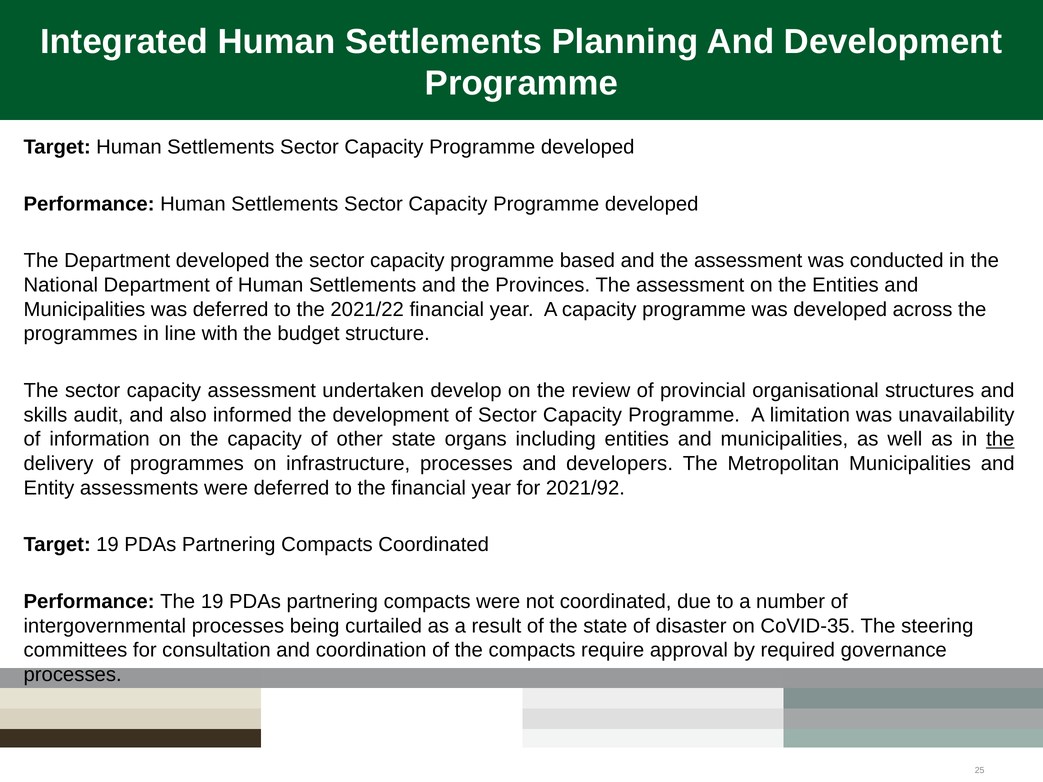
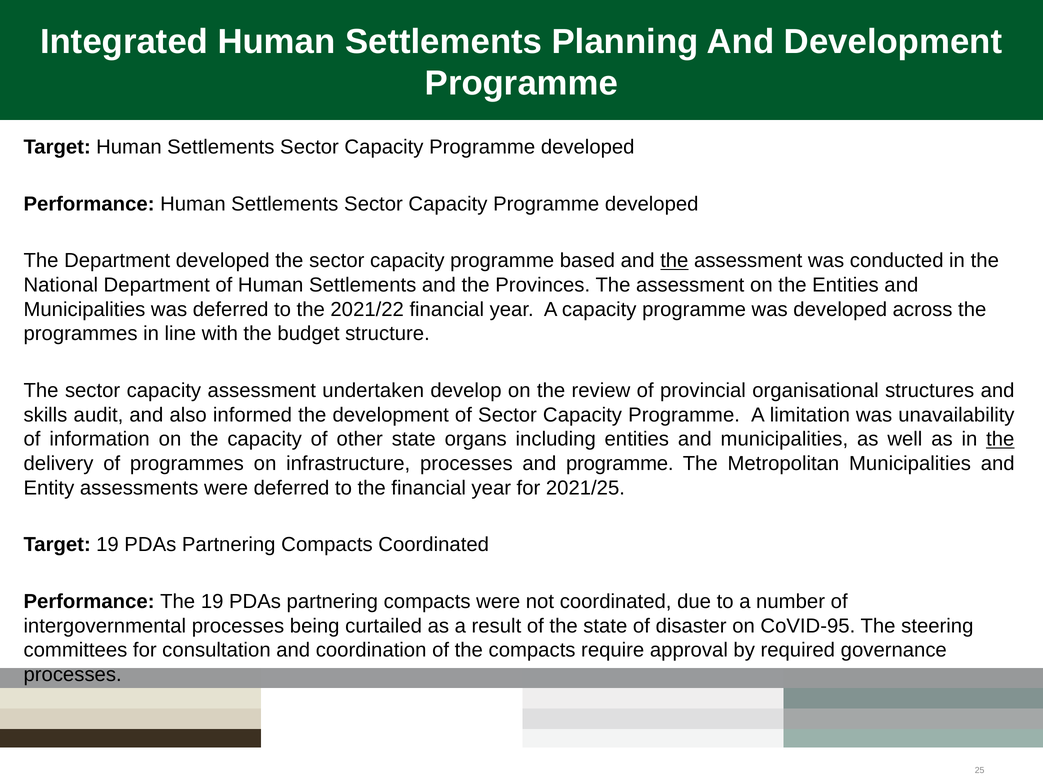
the underline: none -> present (674, 261)
and developers: developers -> programme (620, 464)
2021/92: 2021/92 -> 2021/25 (585, 488)
CoVID-35: CoVID-35 -> CoVID-95 (808, 626)
